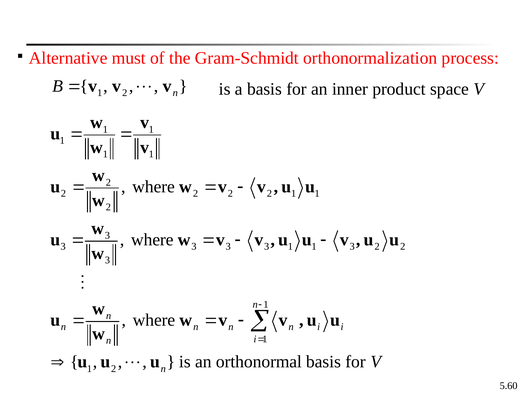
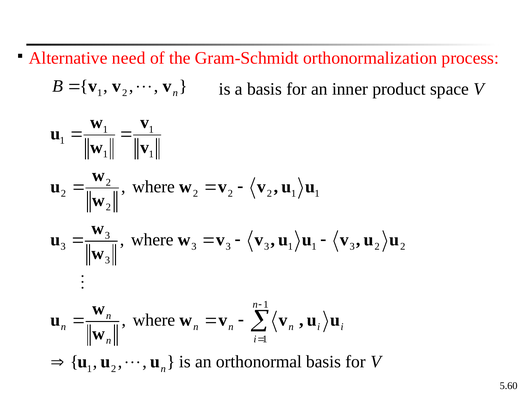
must: must -> need (129, 58)
